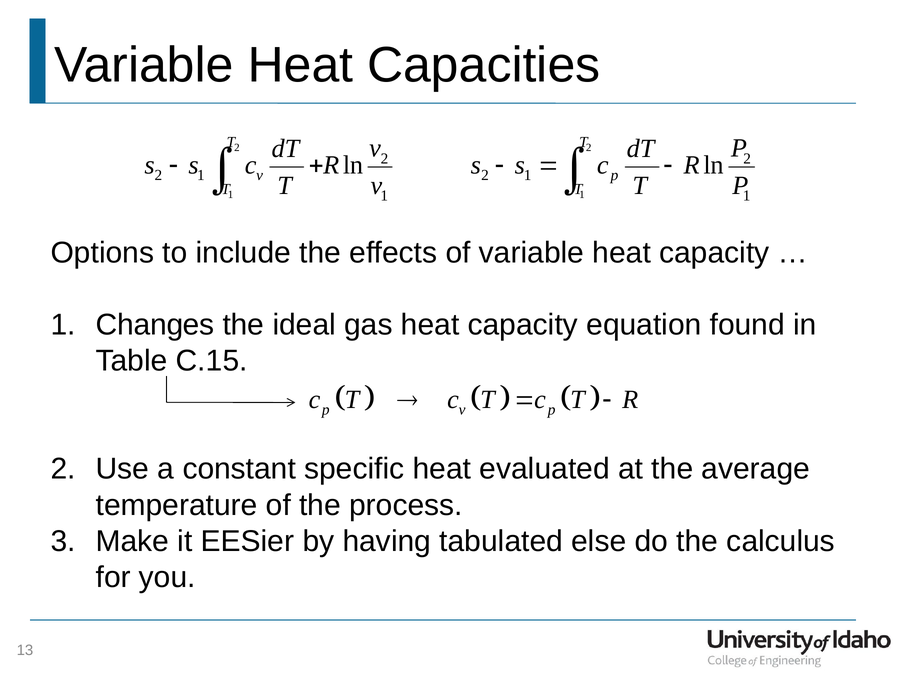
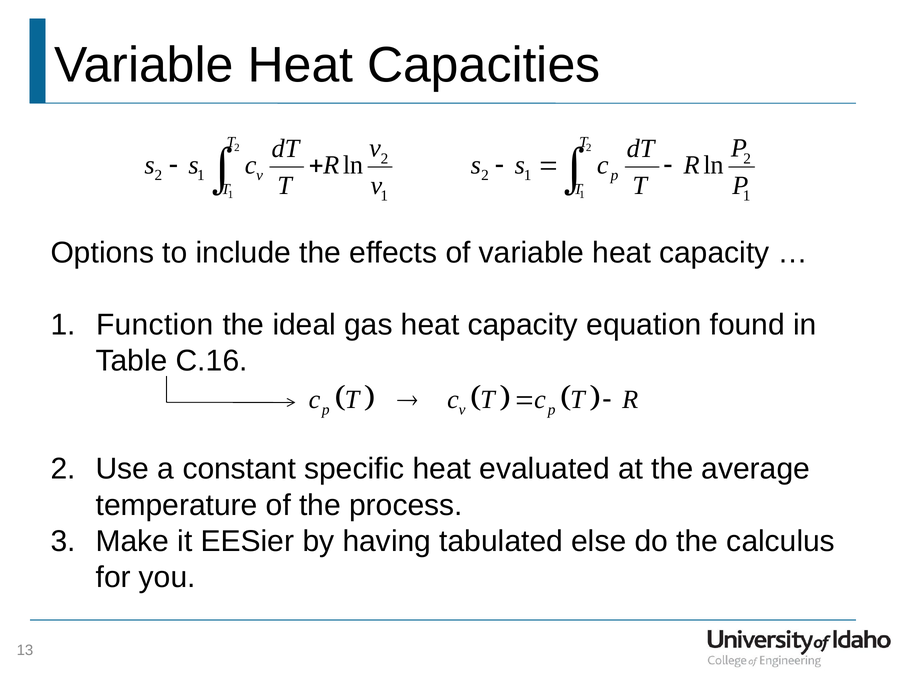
Changes: Changes -> Function (155, 325)
C.15: C.15 -> C.16 (212, 361)
